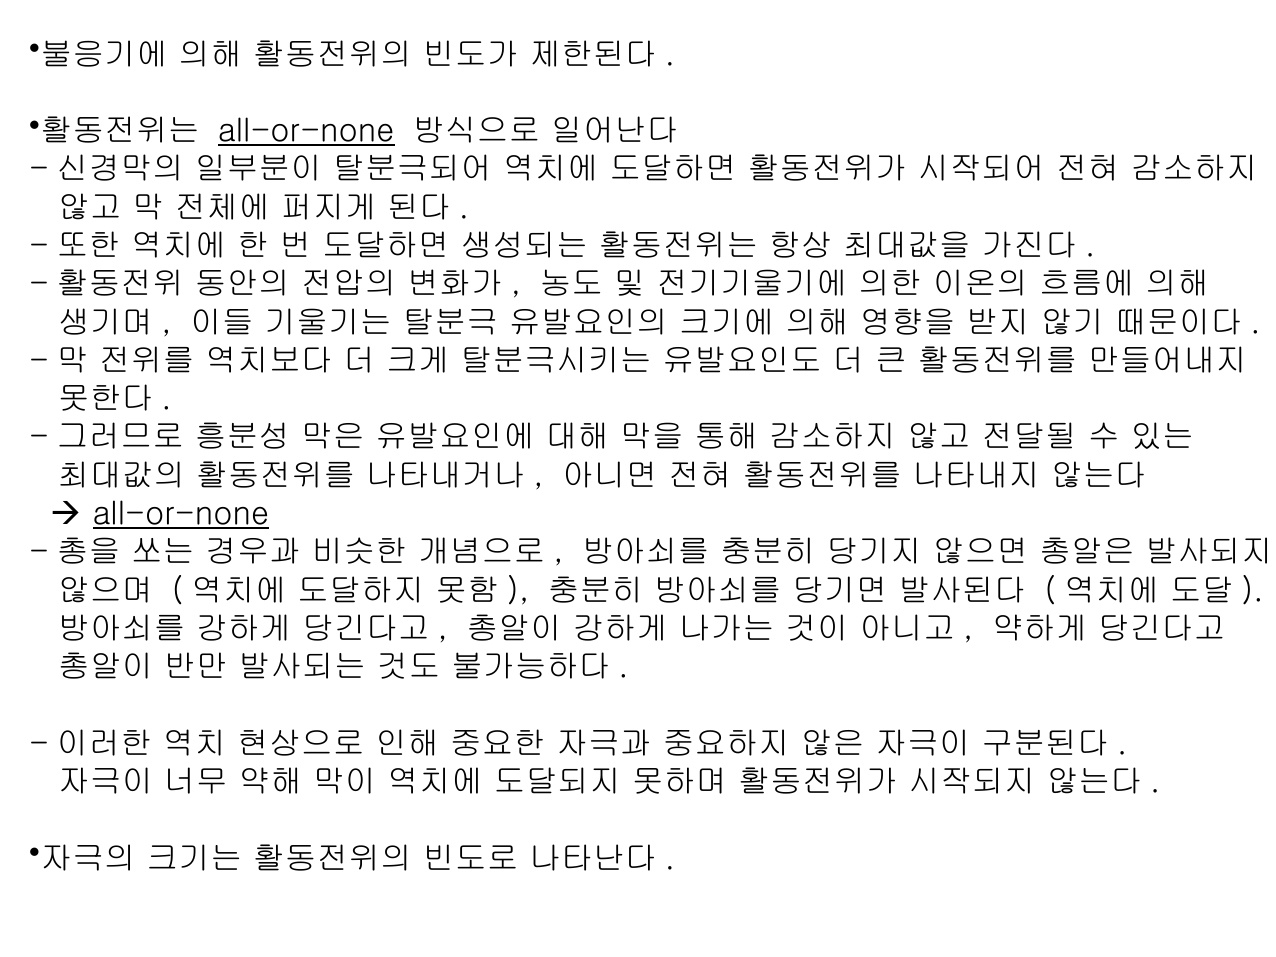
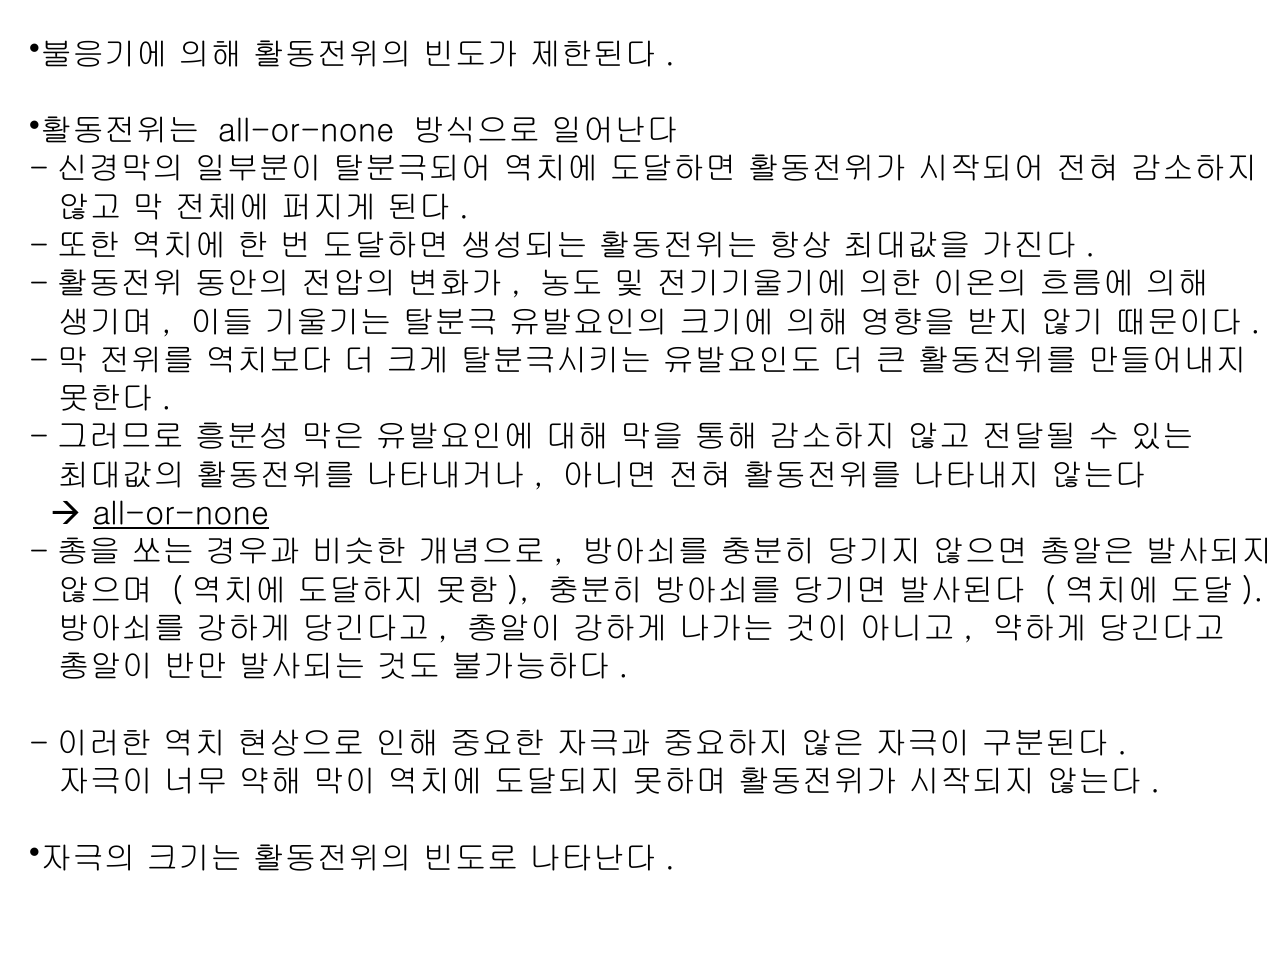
all-or-none underline: present -> none (306, 131)
